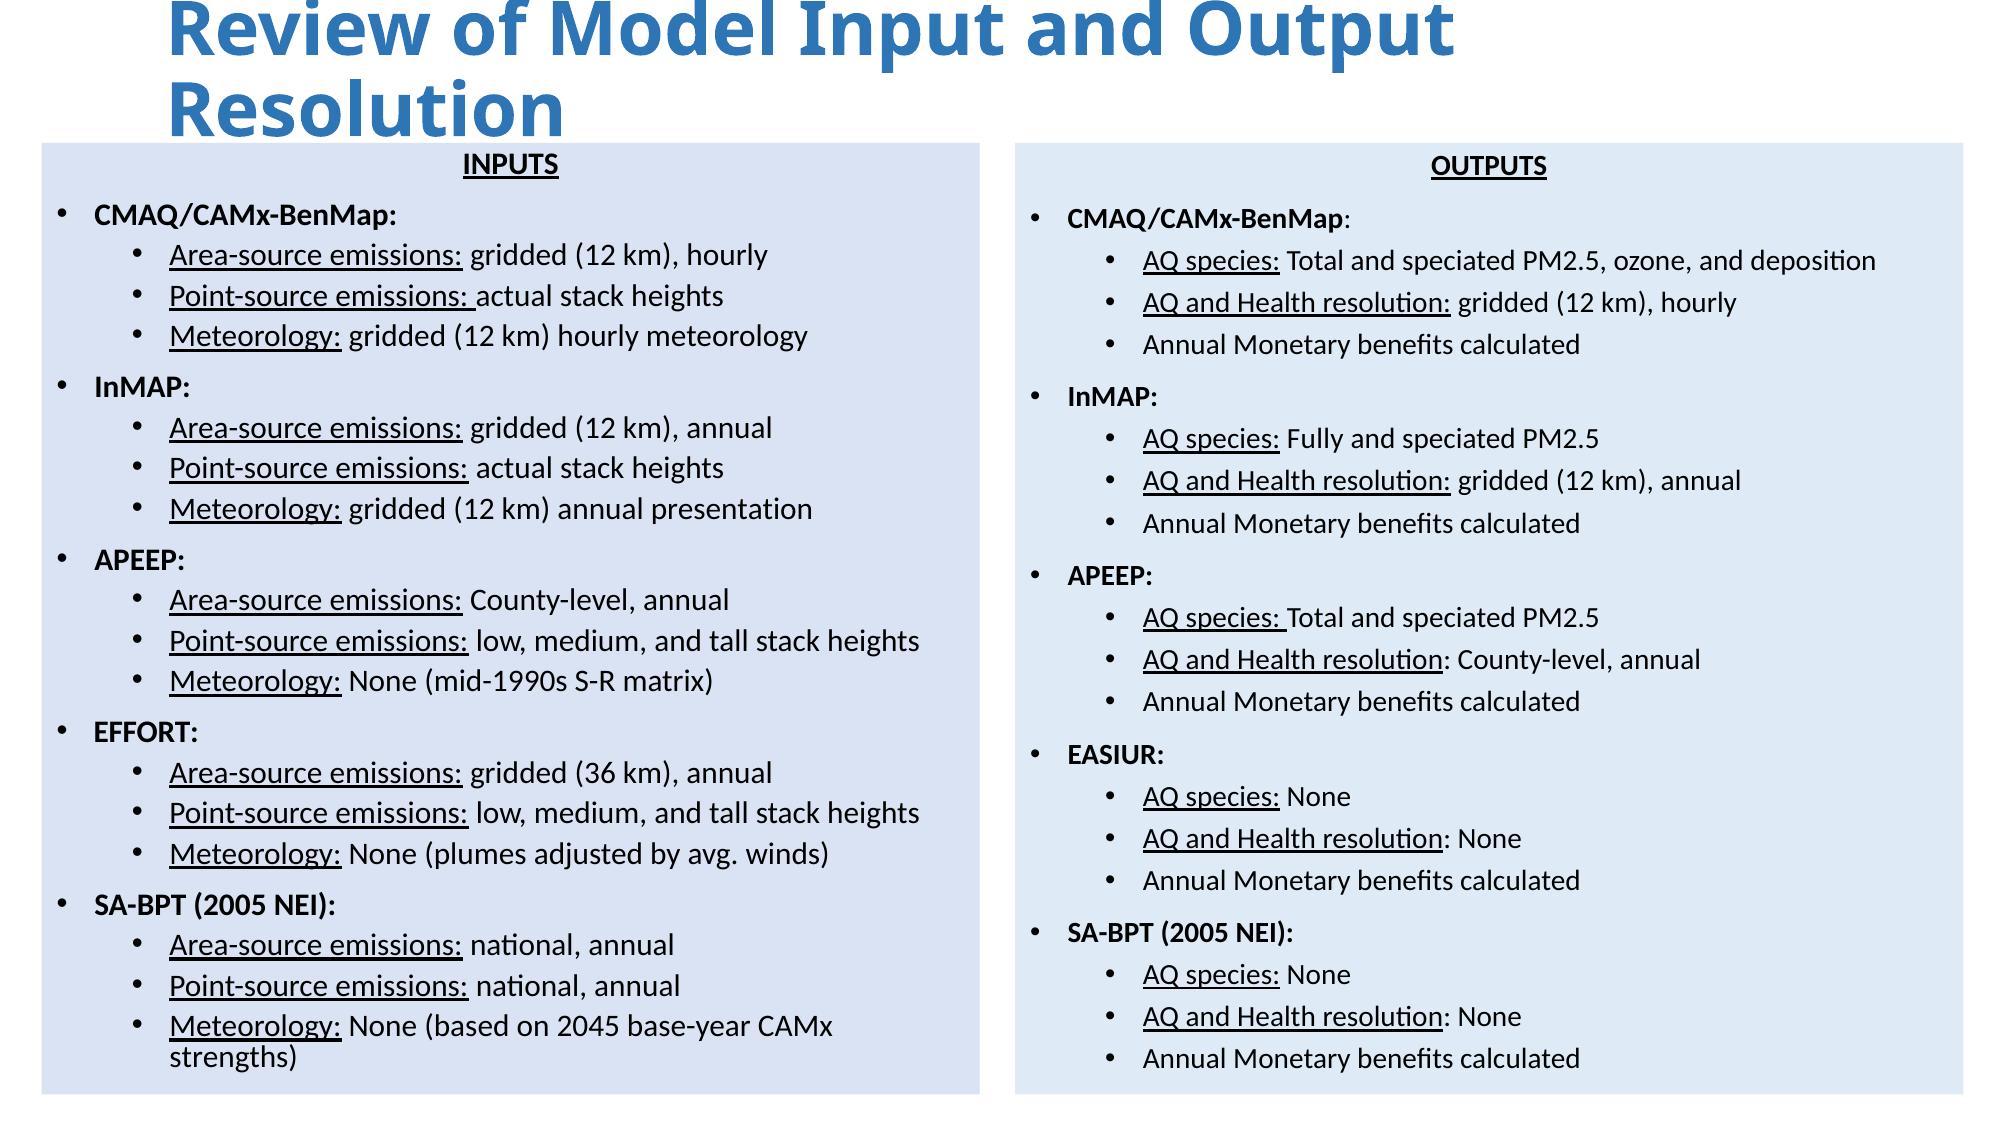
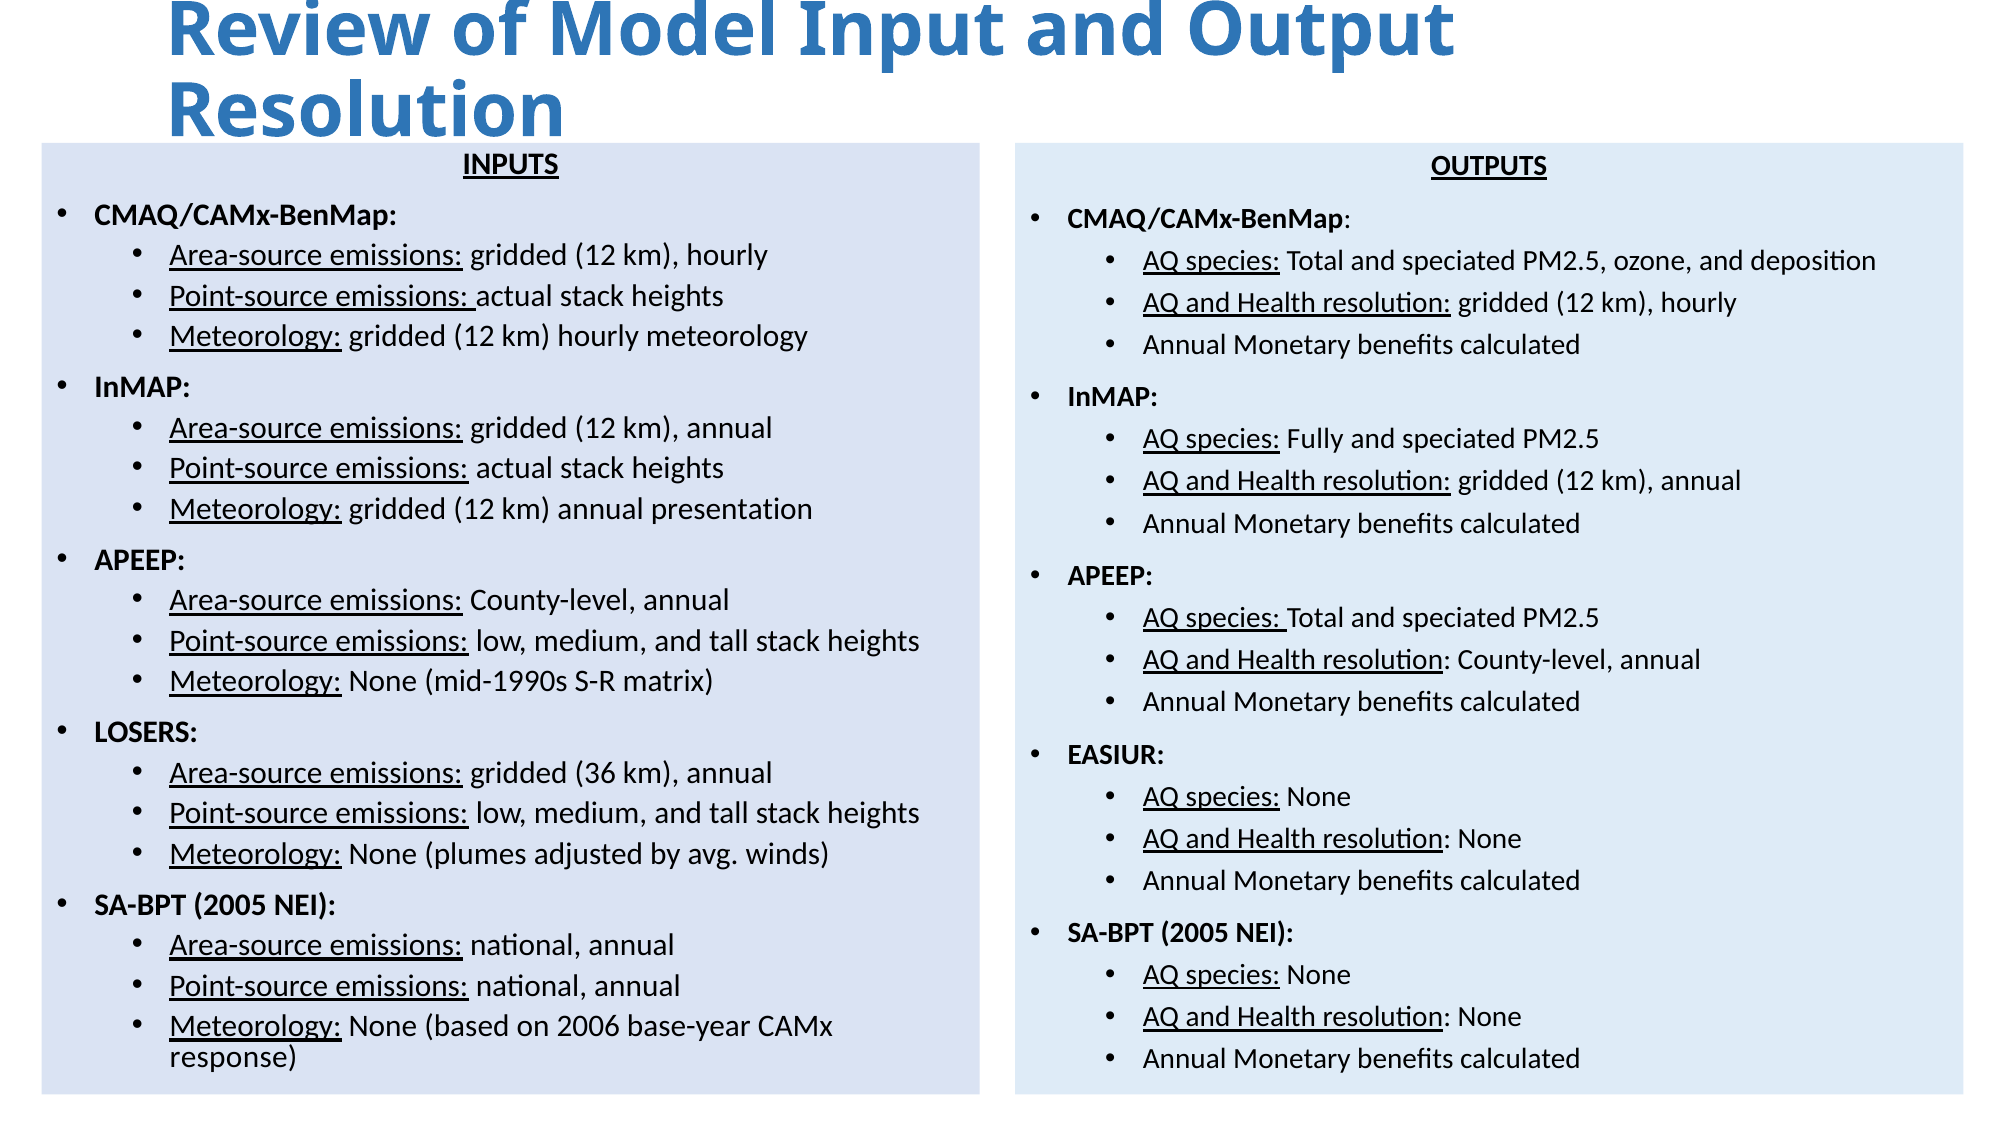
EFFORT: EFFORT -> LOSERS (146, 732)
2045: 2045 -> 2006 (588, 1026)
strengths: strengths -> response (233, 1056)
